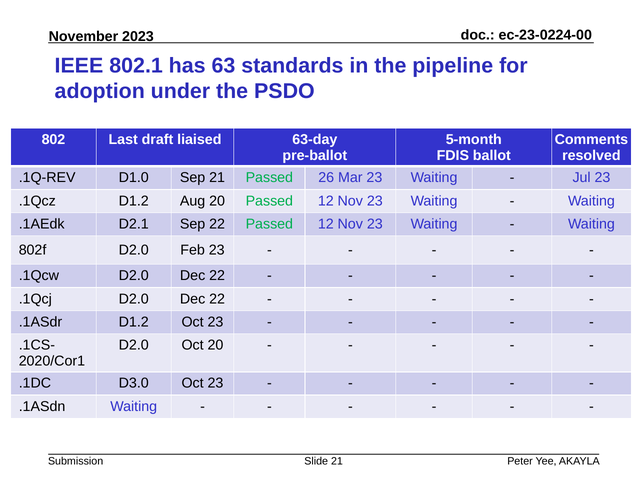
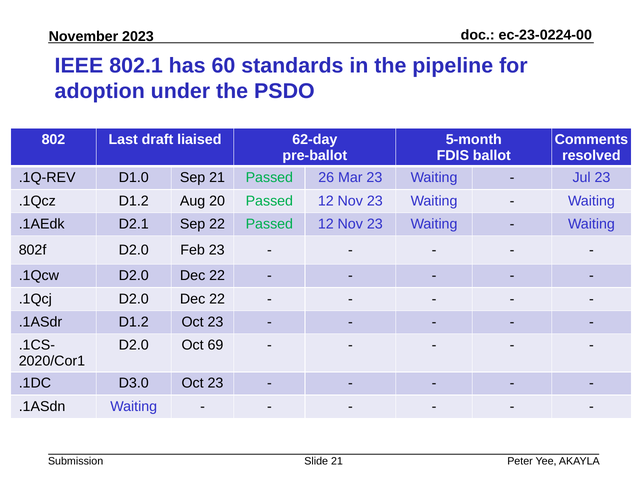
63: 63 -> 60 (223, 66)
63-day: 63-day -> 62-day (315, 140)
Oct 20: 20 -> 69 (215, 345)
